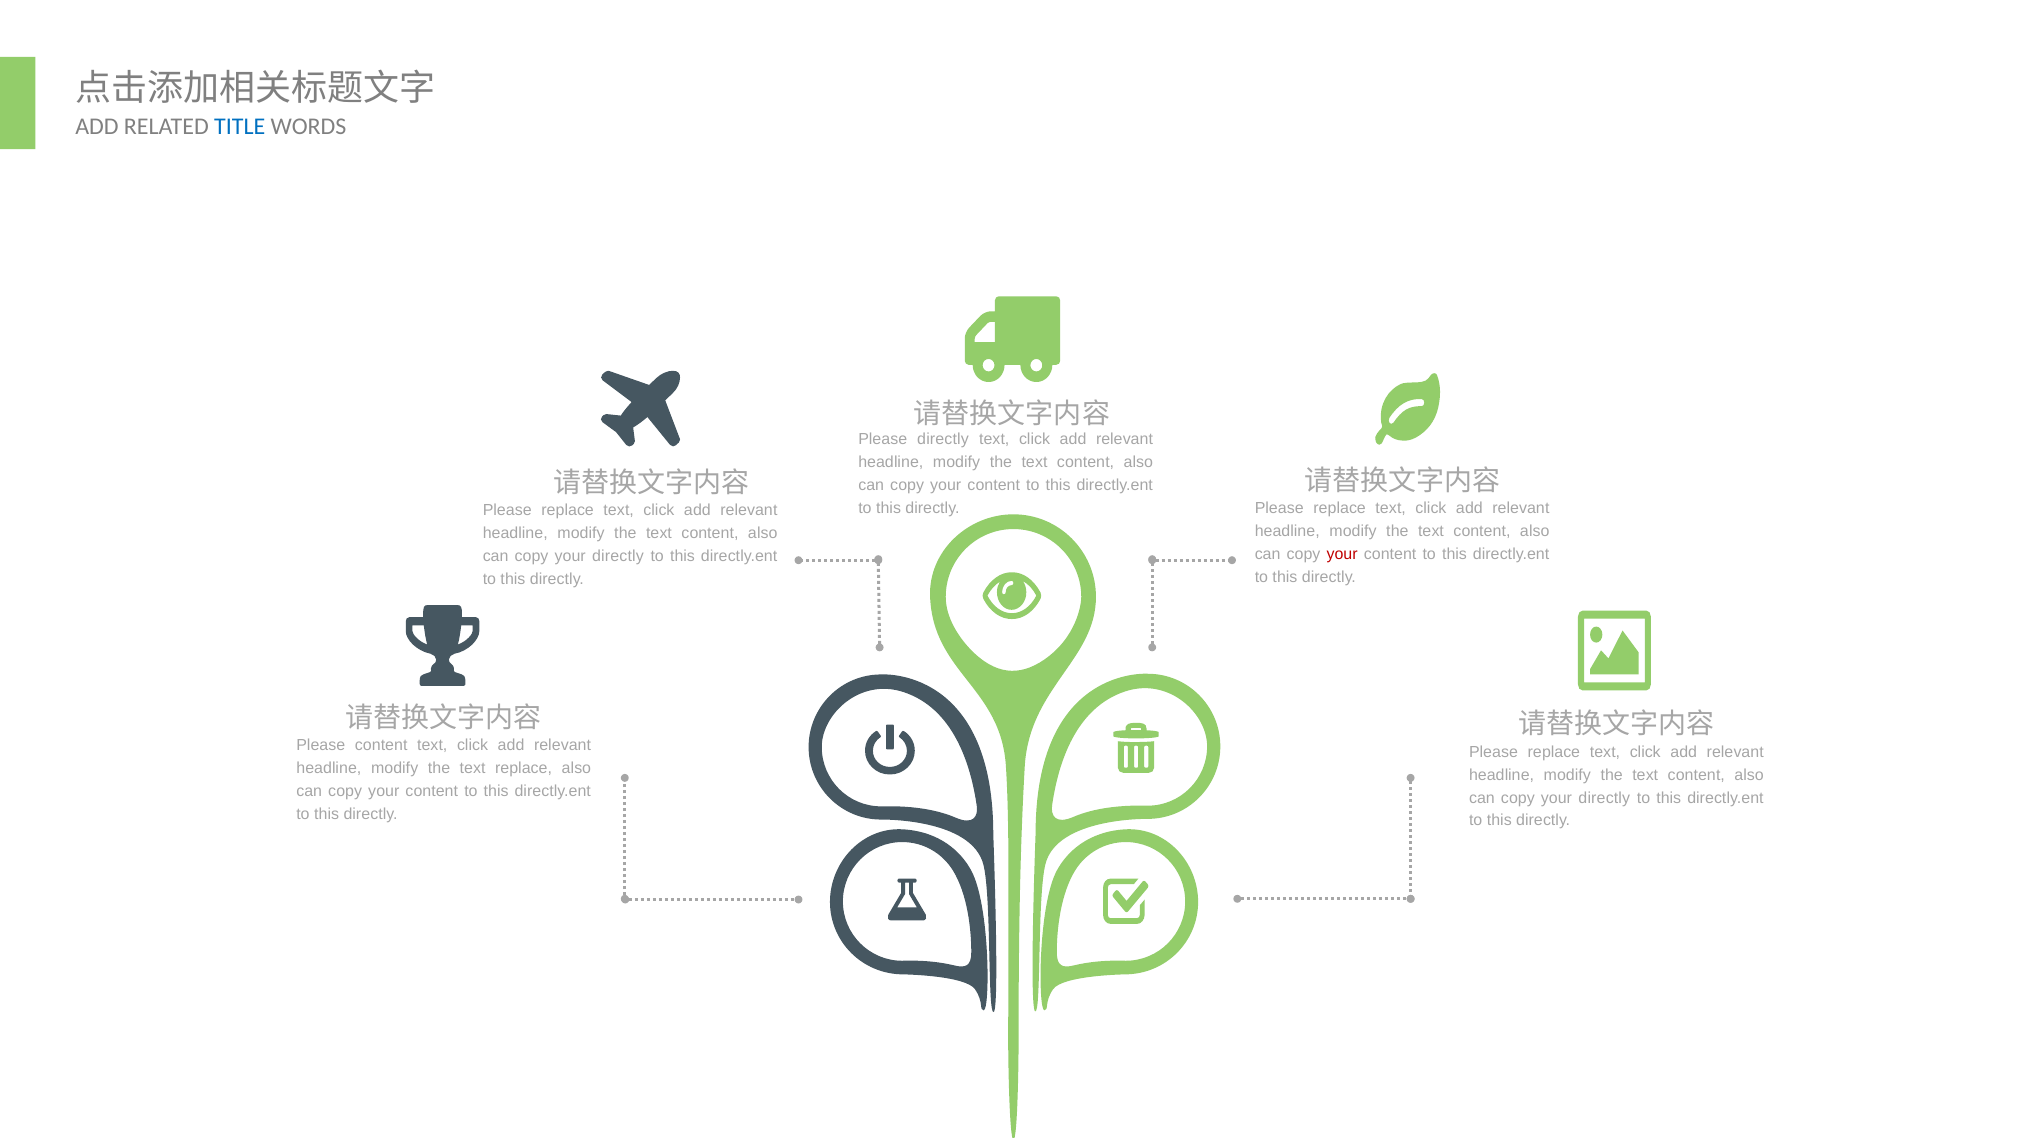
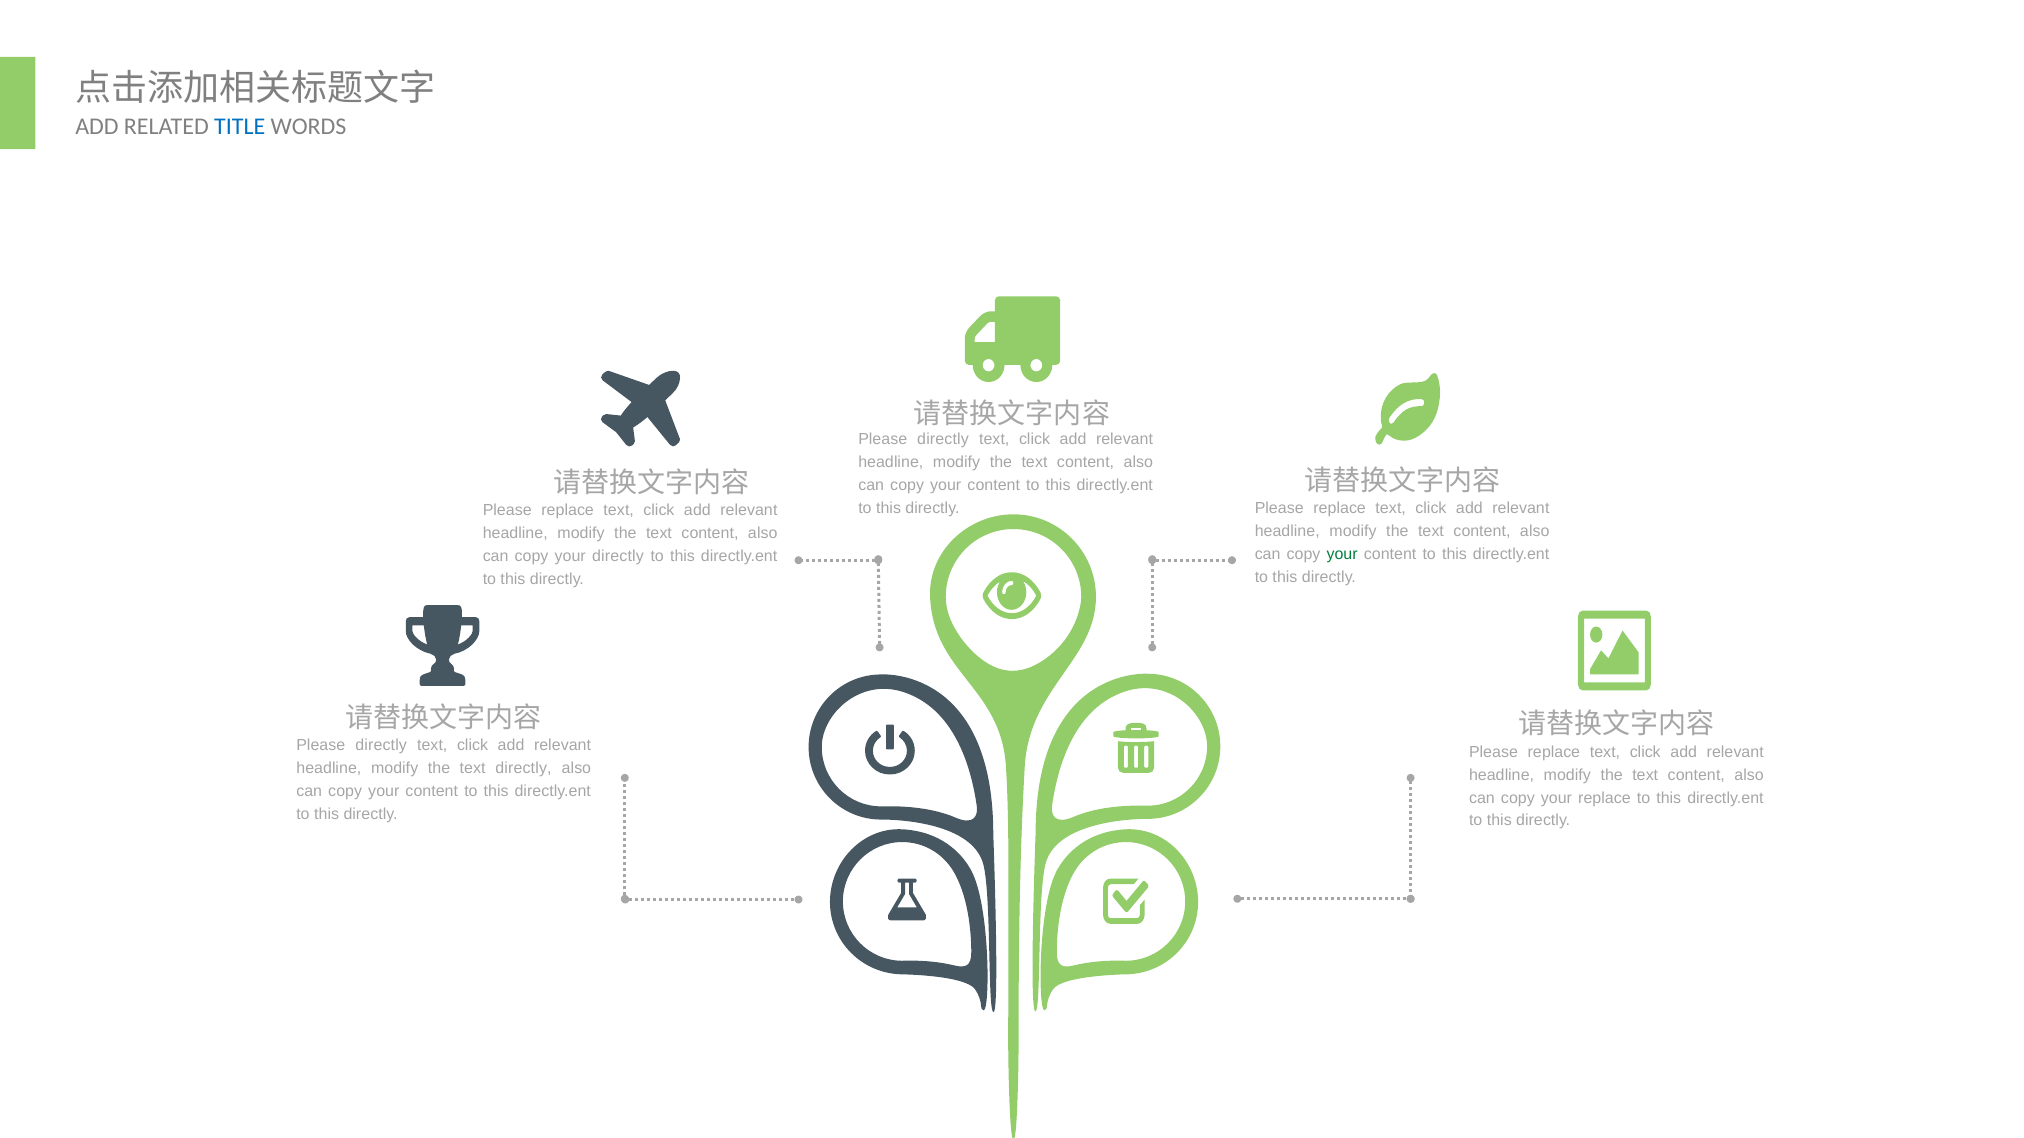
your colour: red -> green (1342, 555)
content: content -> directly (381, 746)
text replace: replace -> directly (523, 769)
directly: directly -> replace (1604, 798)
